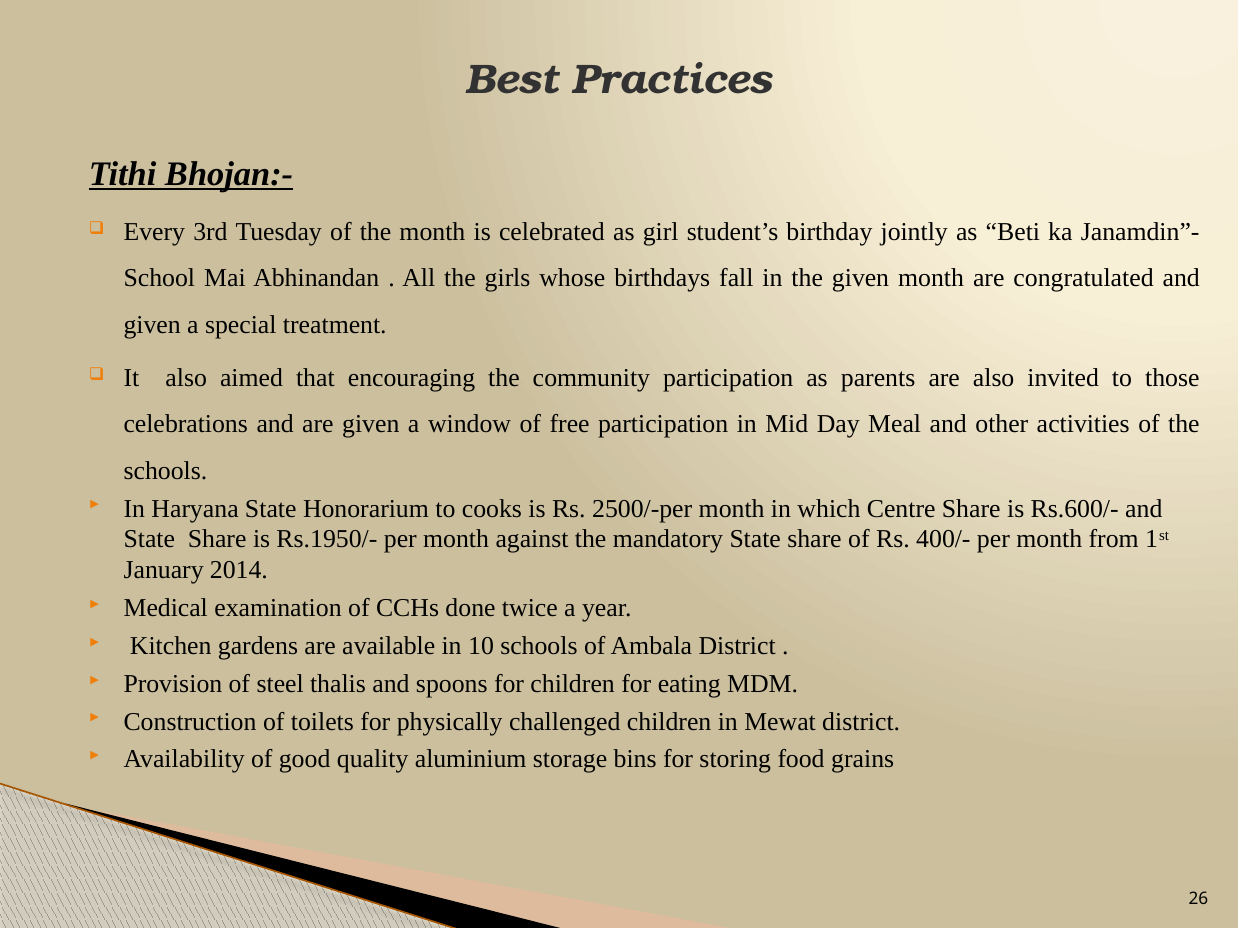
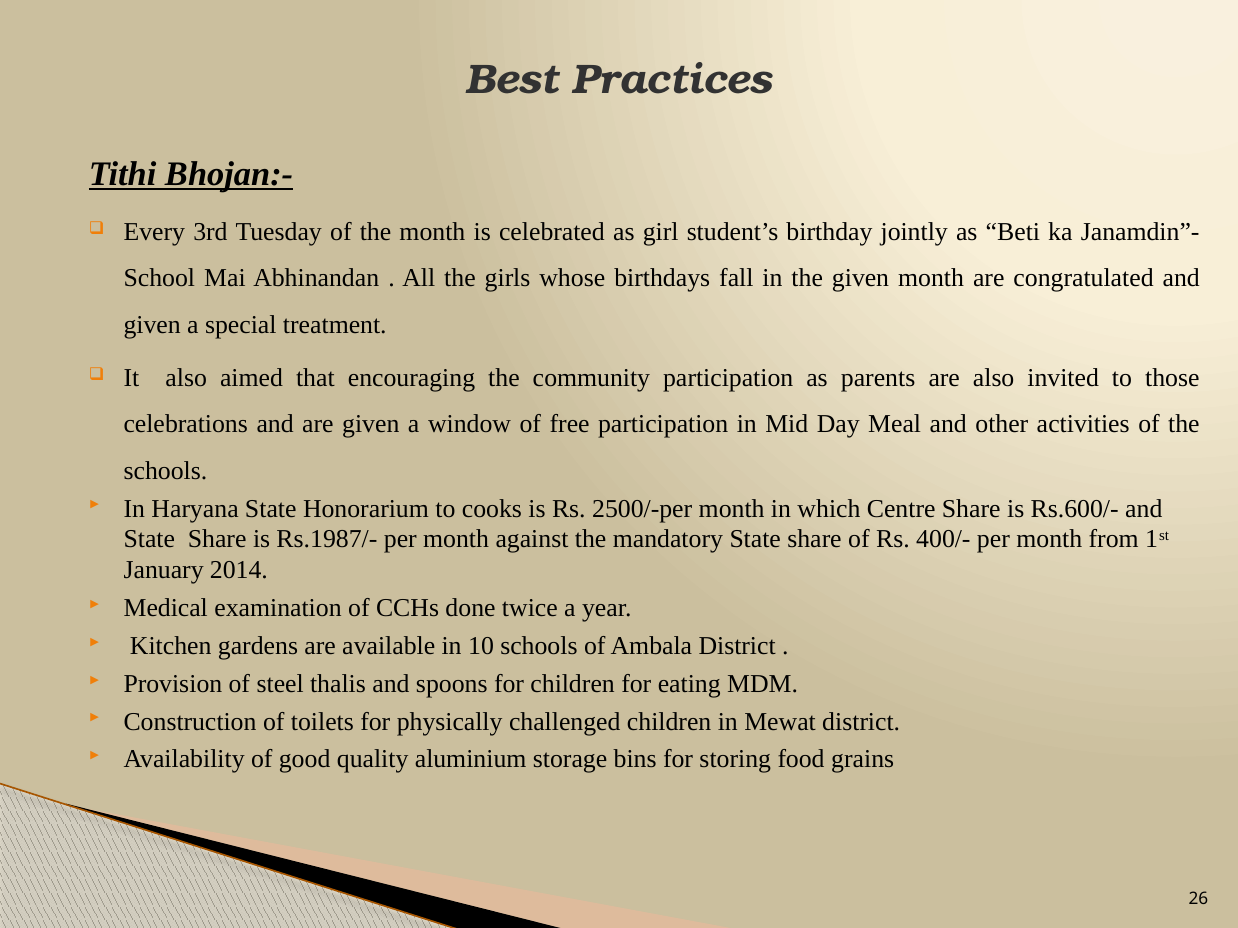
Rs.1950/-: Rs.1950/- -> Rs.1987/- (327, 540)
